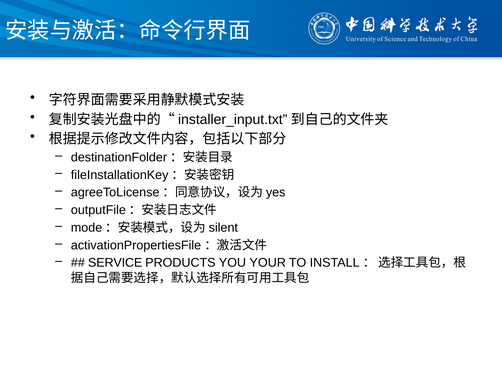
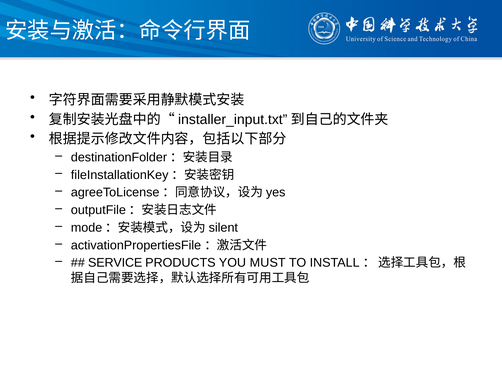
YOUR: YOUR -> MUST (268, 262)
